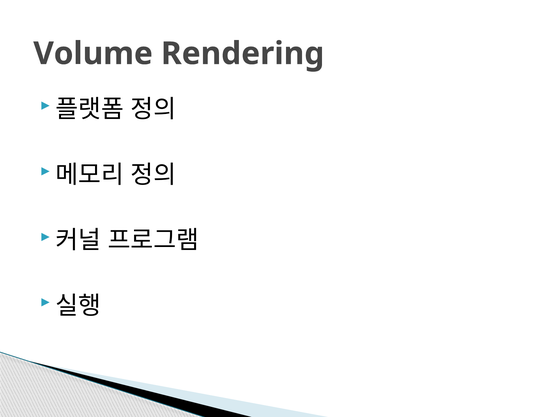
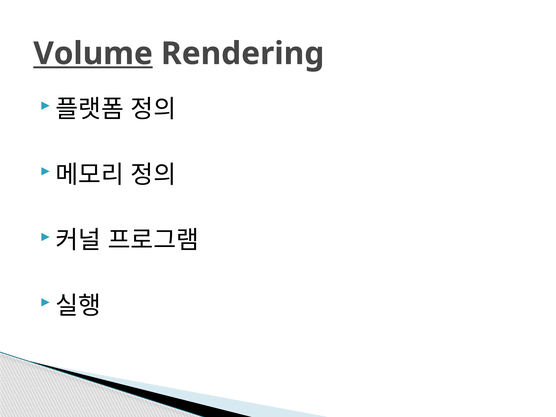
Volume underline: none -> present (93, 54)
